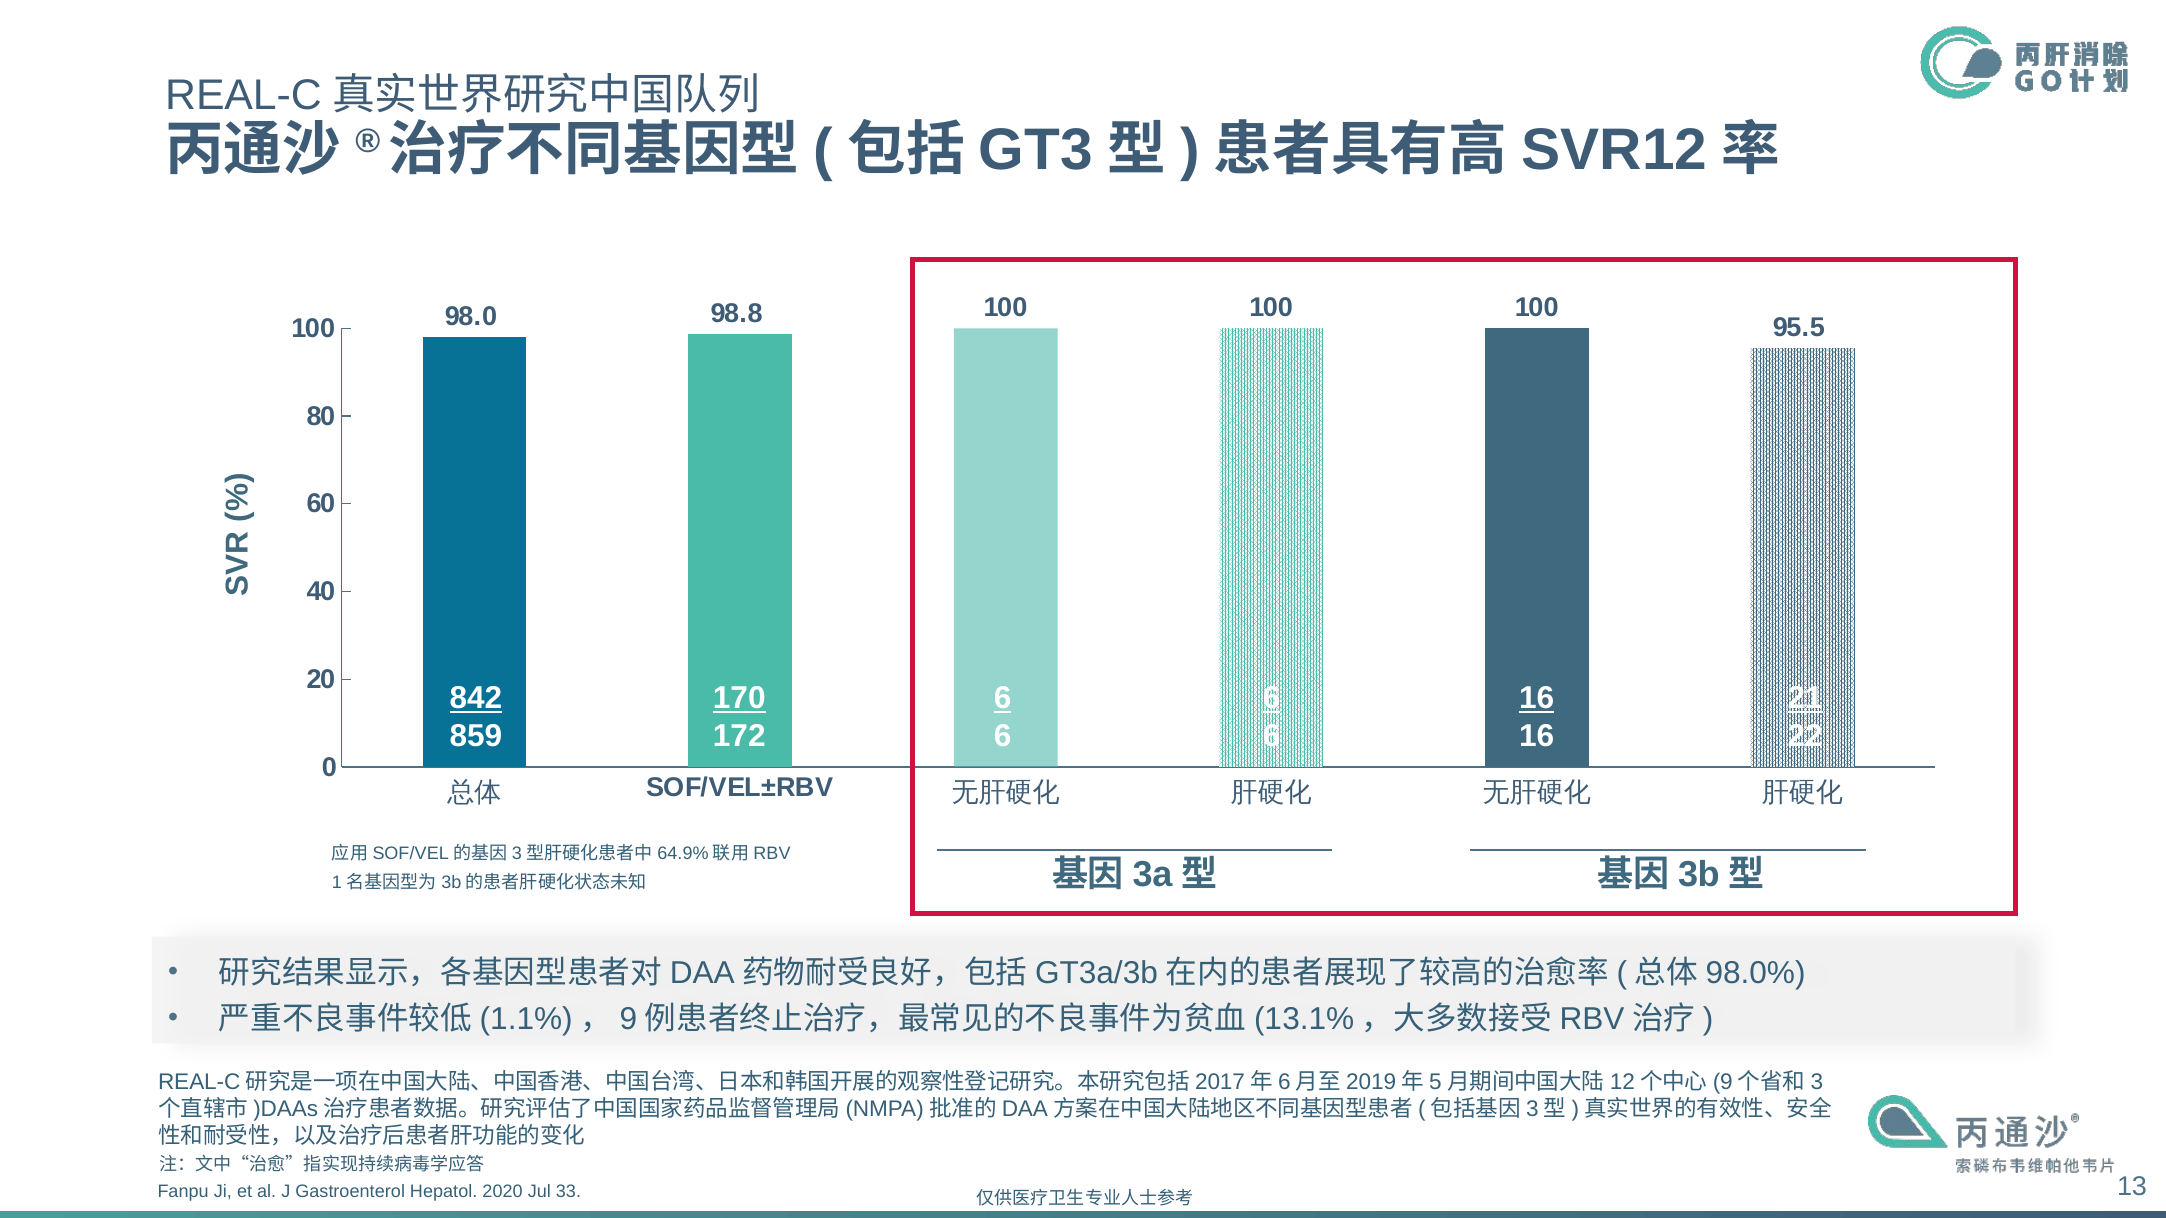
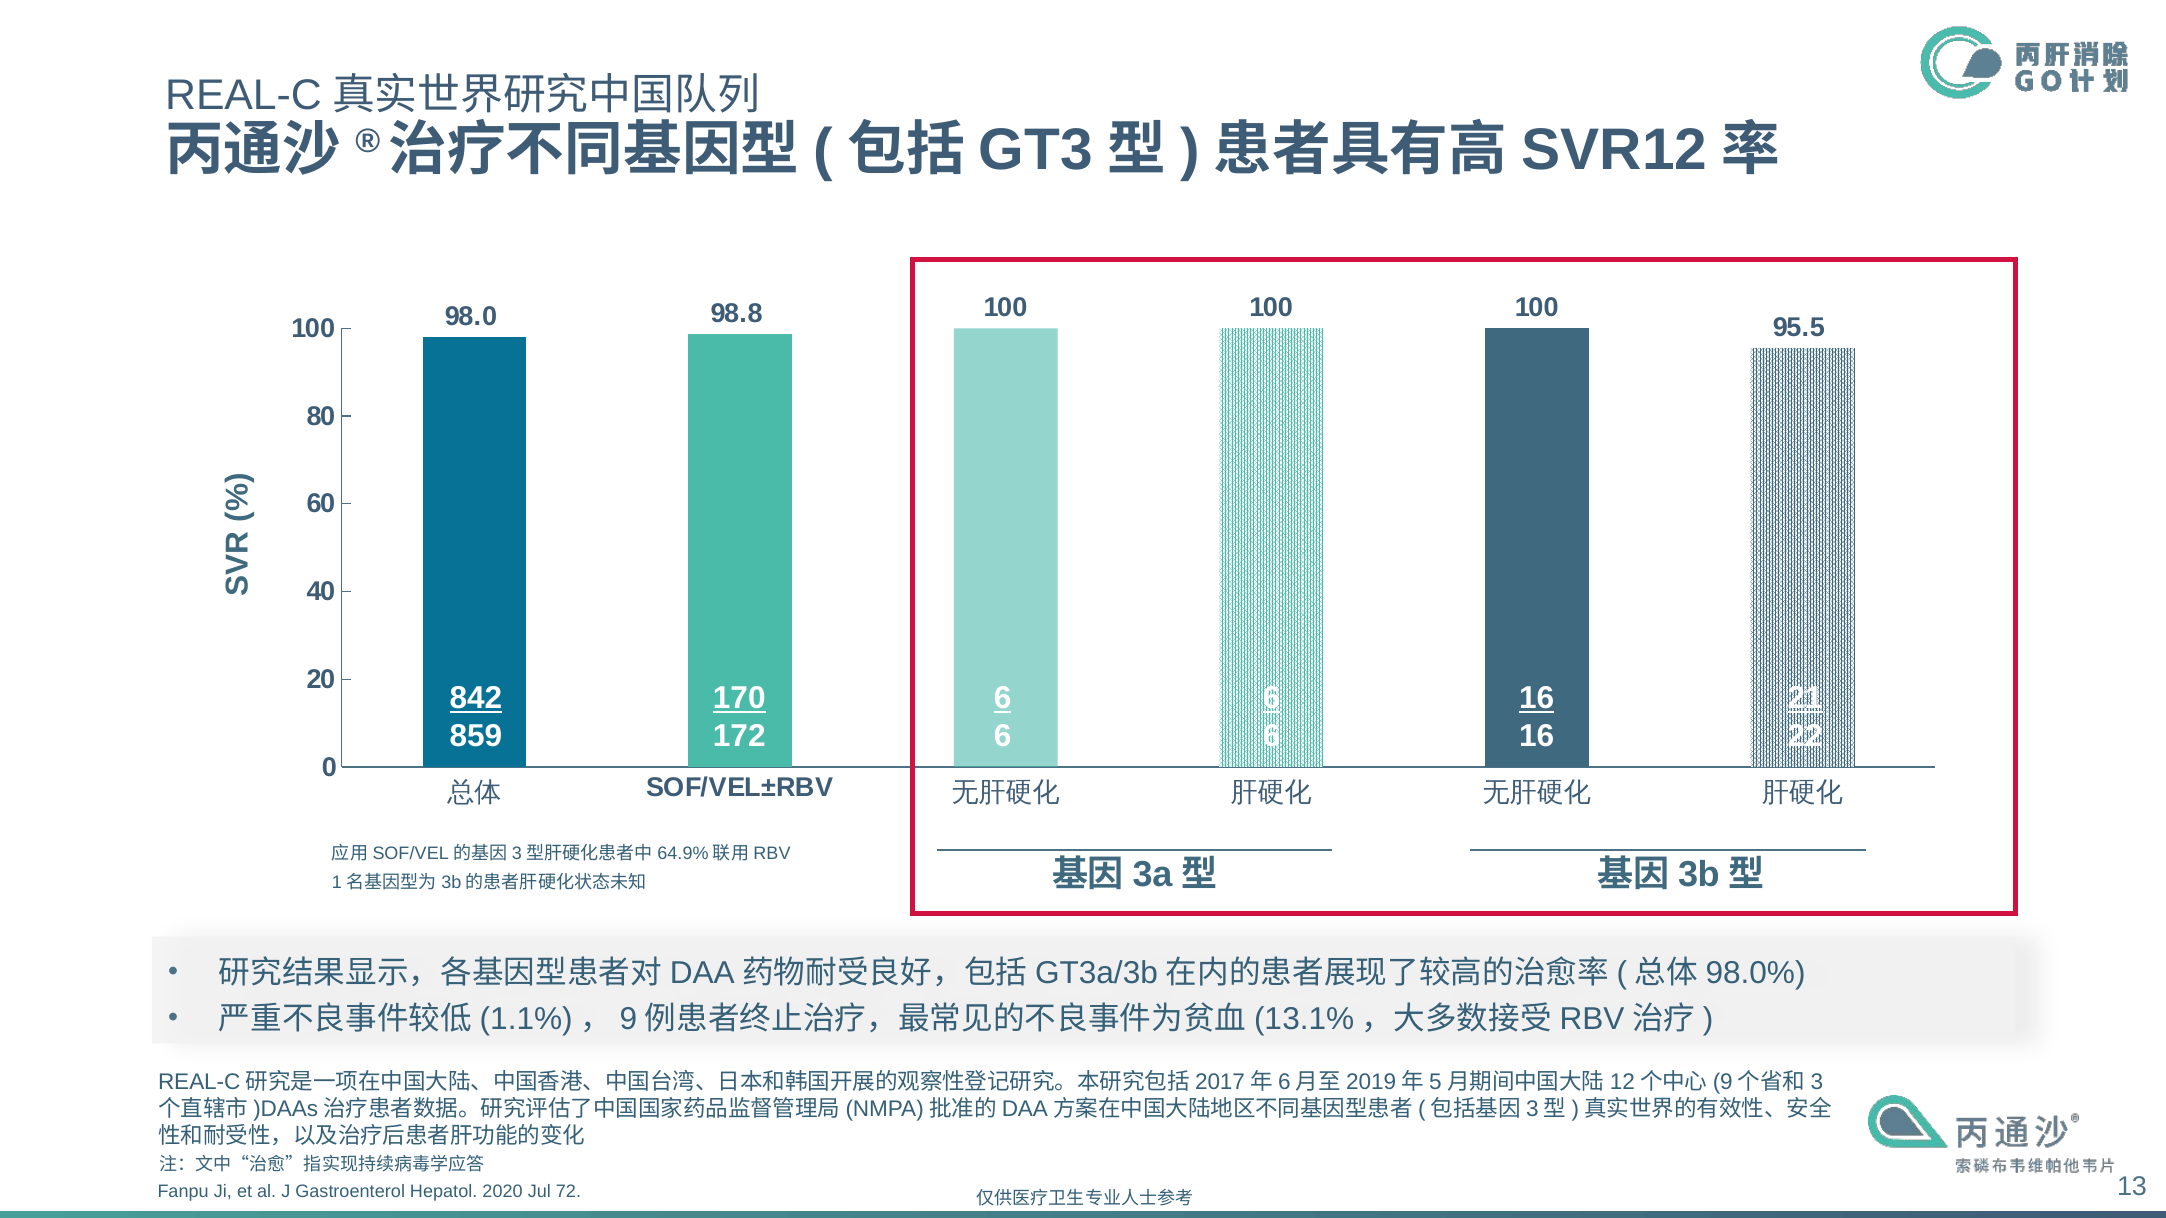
33: 33 -> 72 (568, 1192)
